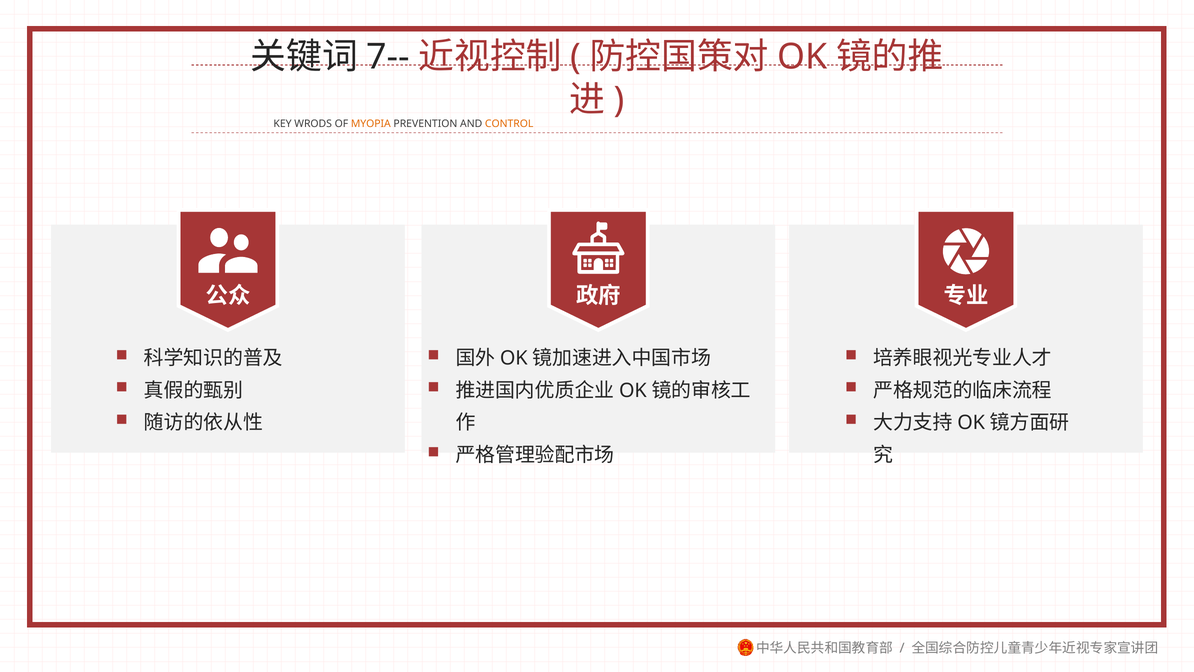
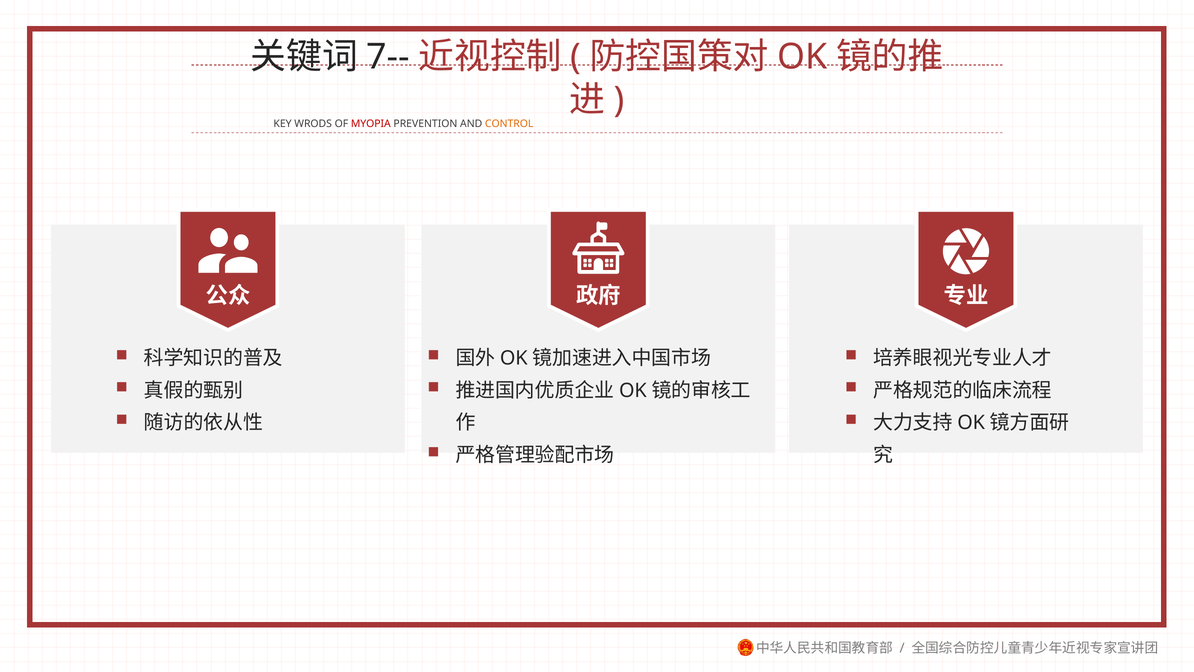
MYOPIA colour: orange -> red (371, 124)
